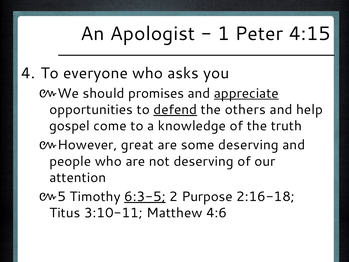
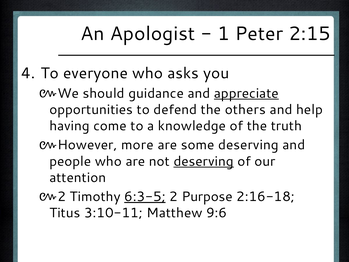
4:15: 4:15 -> 2:15 (310, 34)
promises: promises -> guidance (156, 93)
defend underline: present -> none (175, 110)
gospel: gospel -> having (69, 126)
great: great -> more (137, 145)
deserving underline: none -> present (204, 161)
5: 5 -> 2 (62, 196)
4:6: 4:6 -> 9:6 (217, 213)
